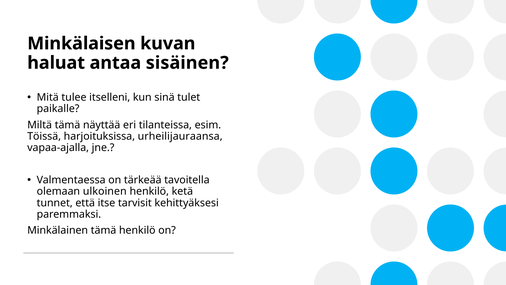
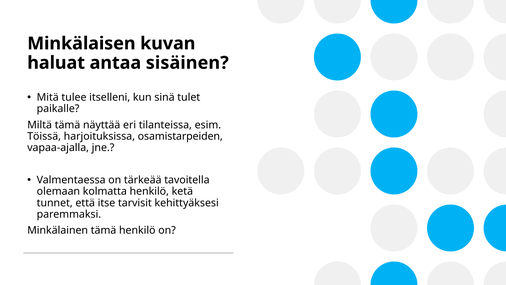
urheilijauraansa: urheilijauraansa -> osamistarpeiden (180, 136)
ulkoinen: ulkoinen -> kolmatta (105, 191)
